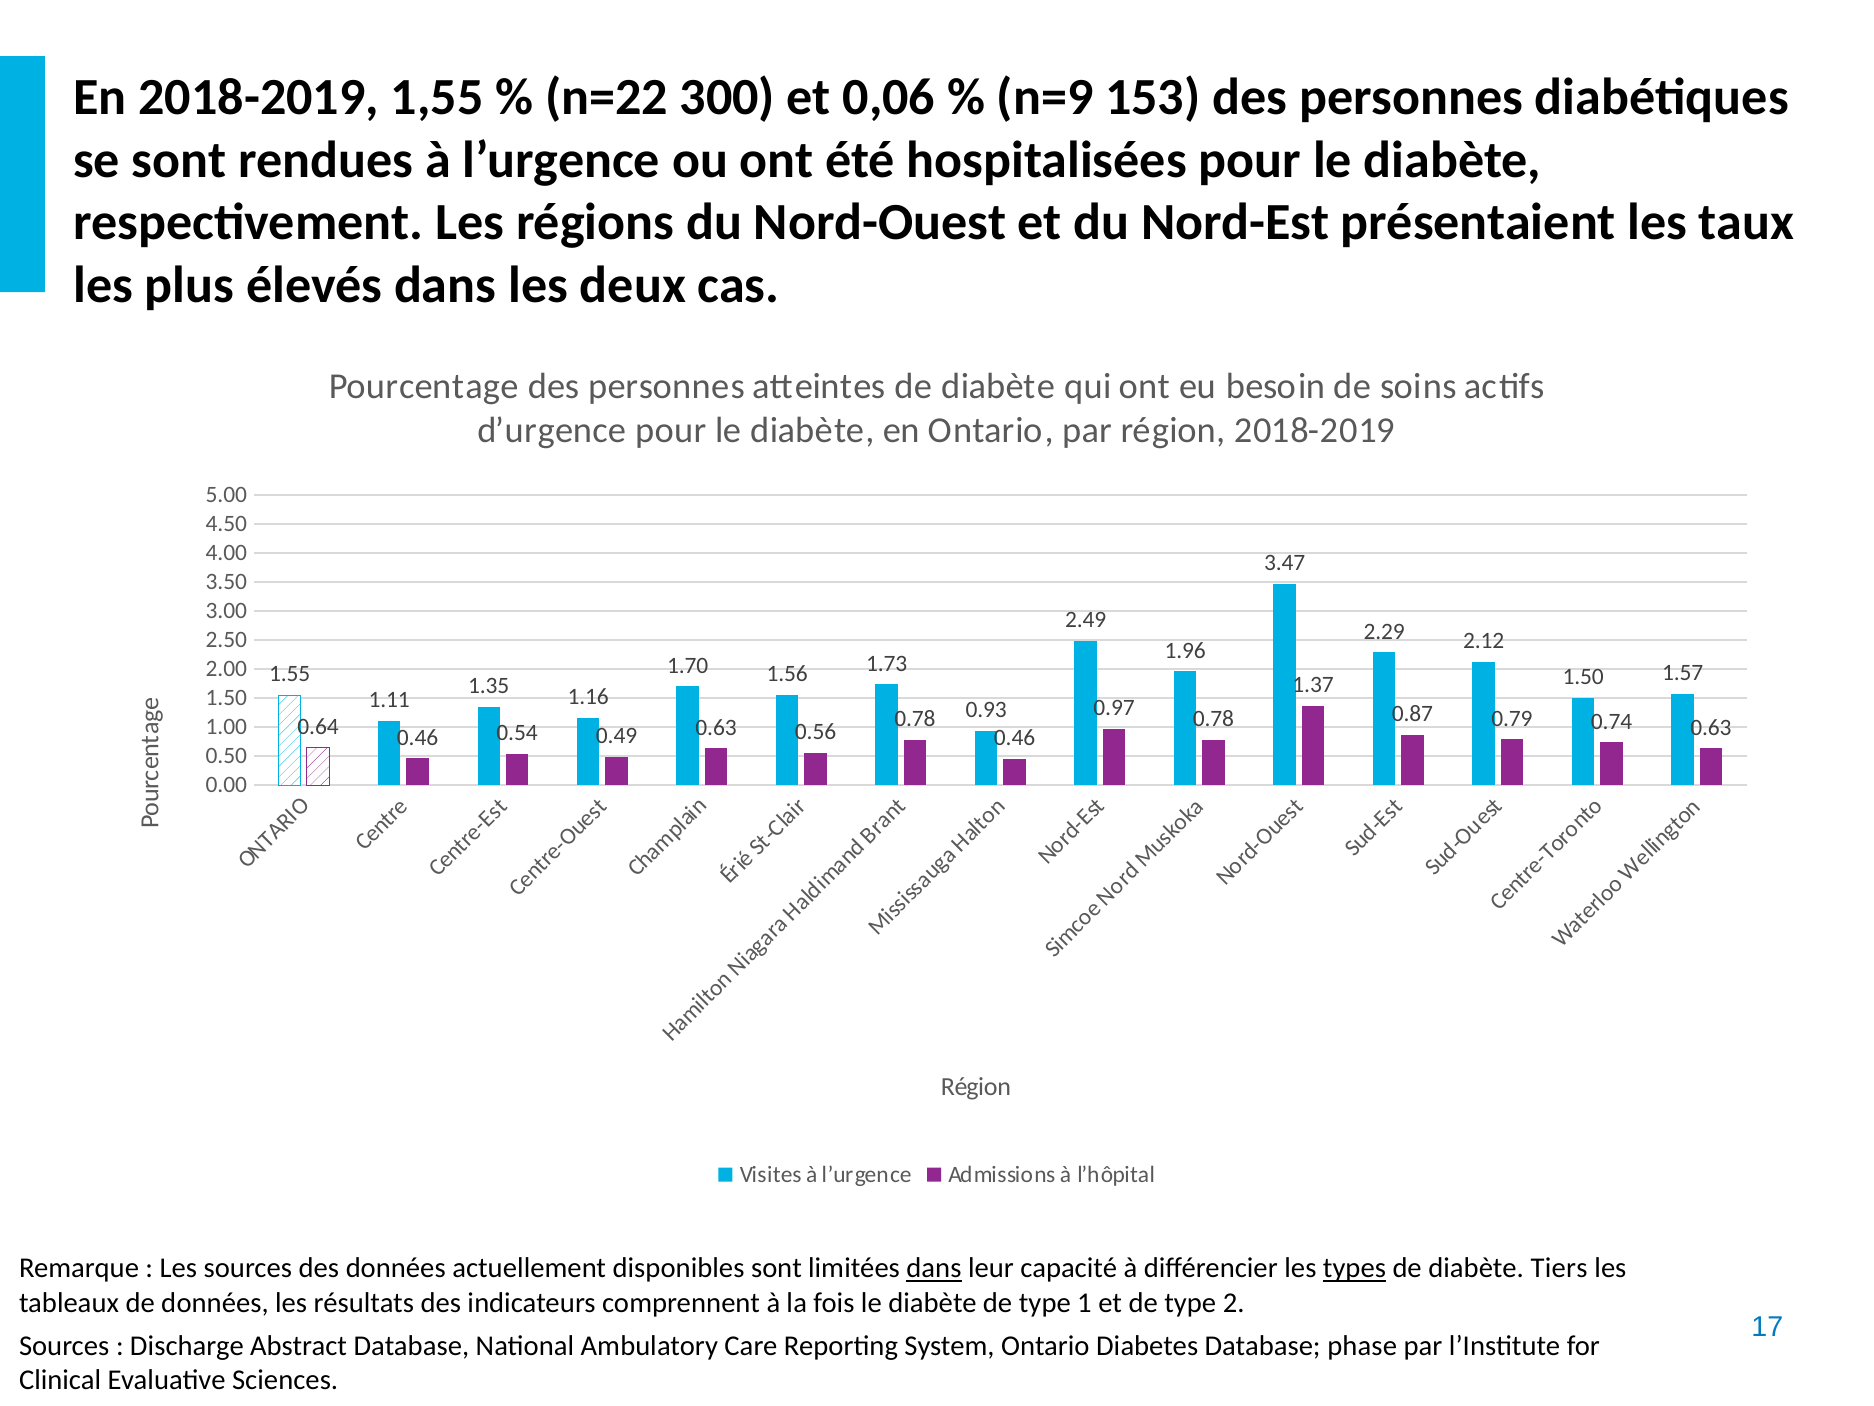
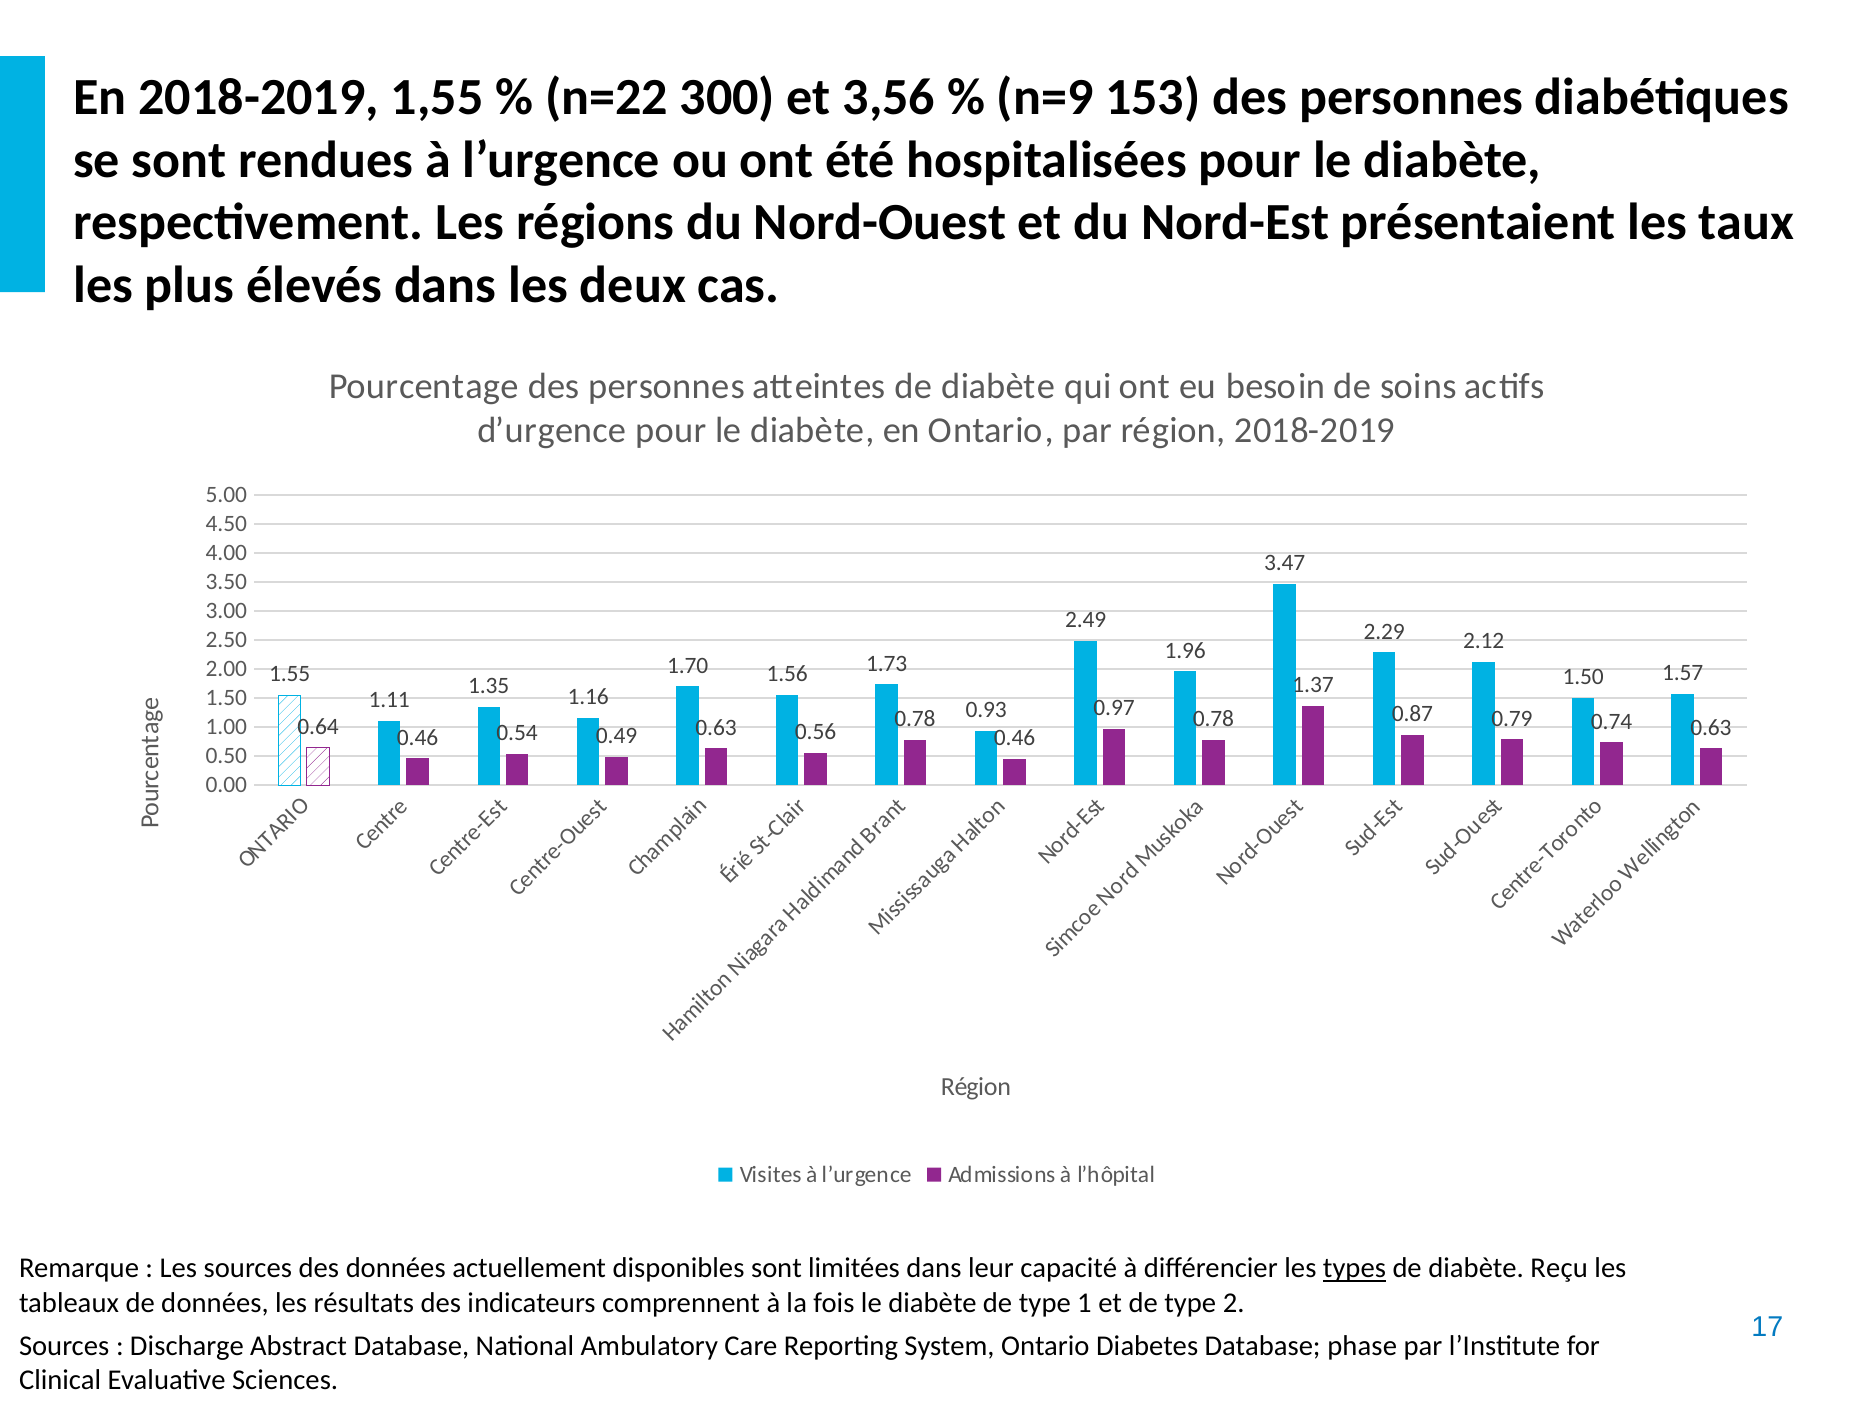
0,06: 0,06 -> 3,56 (889, 97)
dans underline: present -> none (934, 1268)
Tiers: Tiers -> Reçu (1559, 1268)
